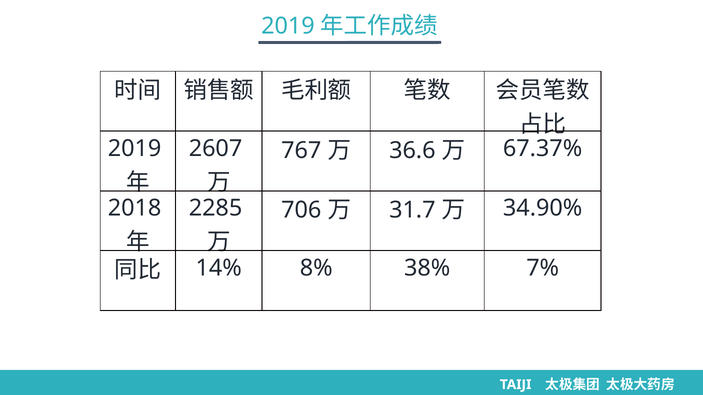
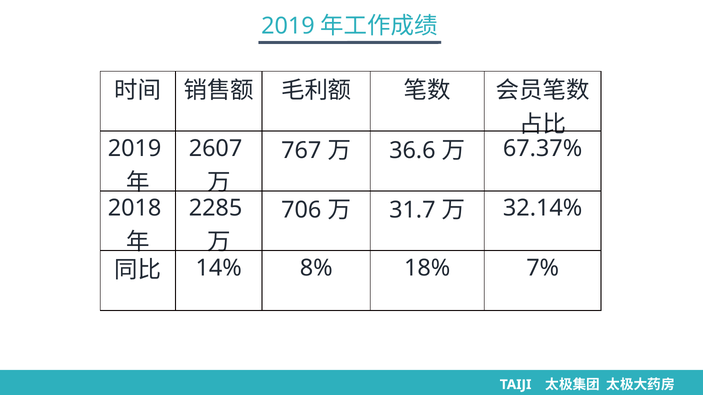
34.90%: 34.90% -> 32.14% (543, 208)
38%: 38% -> 18% (427, 268)
